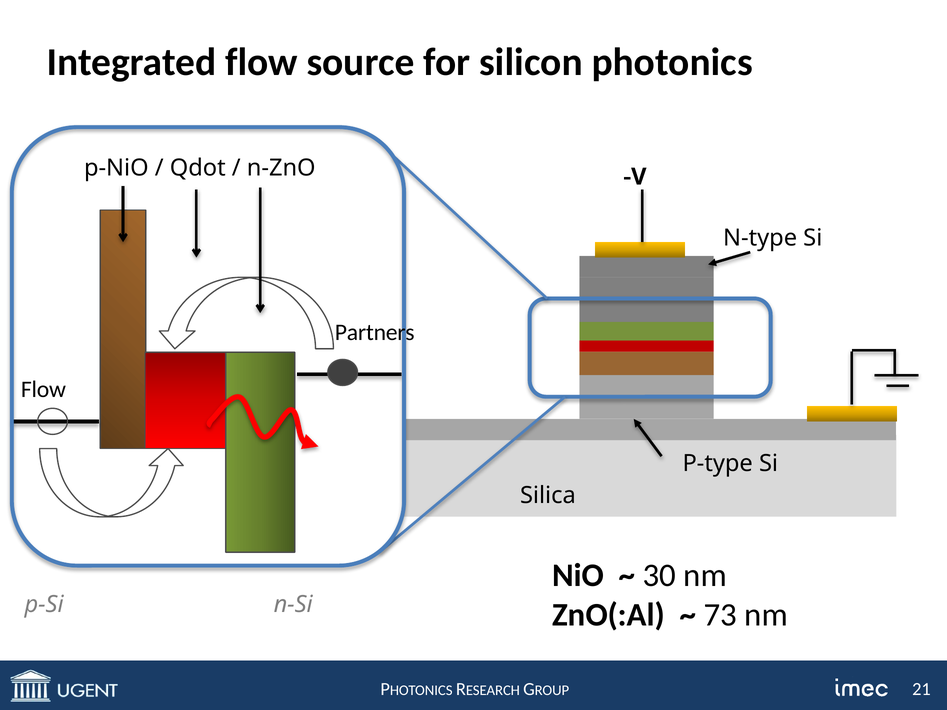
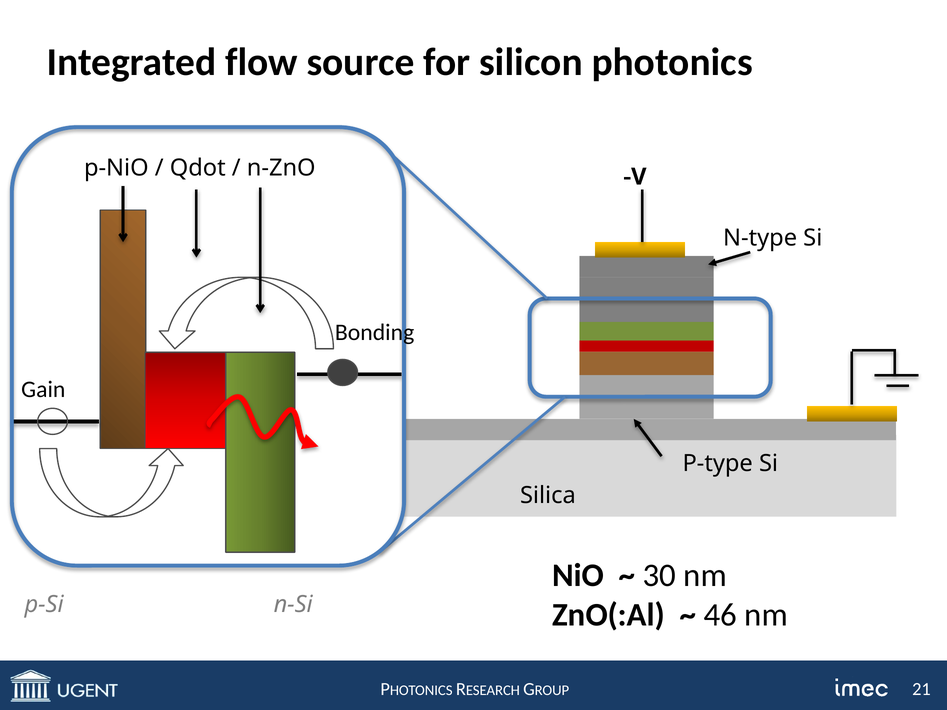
Partners: Partners -> Bonding (375, 333)
Flow: Flow -> Gain (43, 390)
73: 73 -> 46 (720, 615)
